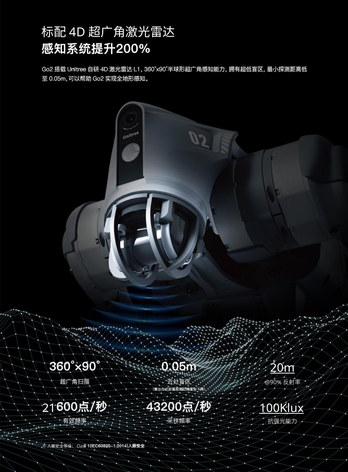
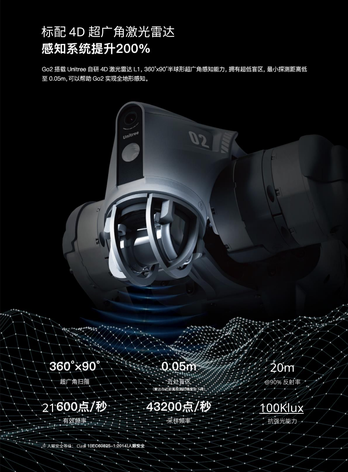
20m underline: present -> none (282, 368)
